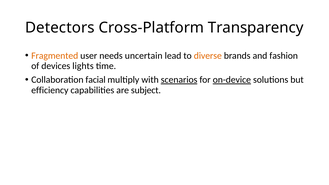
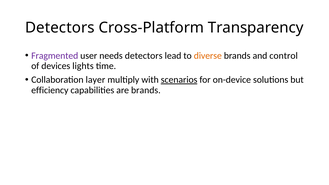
Fragmented colour: orange -> purple (55, 56)
needs uncertain: uncertain -> detectors (144, 56)
fashion: fashion -> control (284, 56)
facial: facial -> layer (95, 80)
on-device underline: present -> none (232, 80)
are subject: subject -> brands (146, 90)
